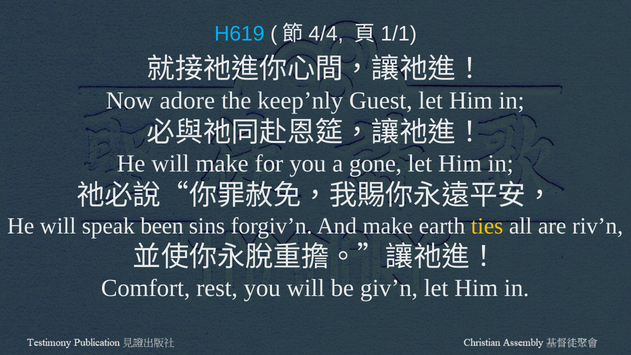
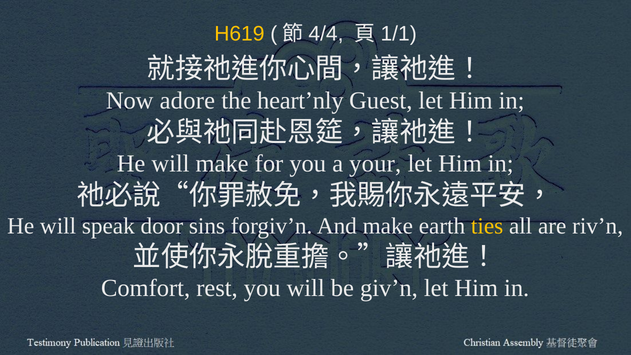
H619 colour: light blue -> yellow (239, 34)
keep’nly: keep’nly -> heart’nly (300, 100)
gone: gone -> your (375, 164)
been: been -> door (162, 226)
